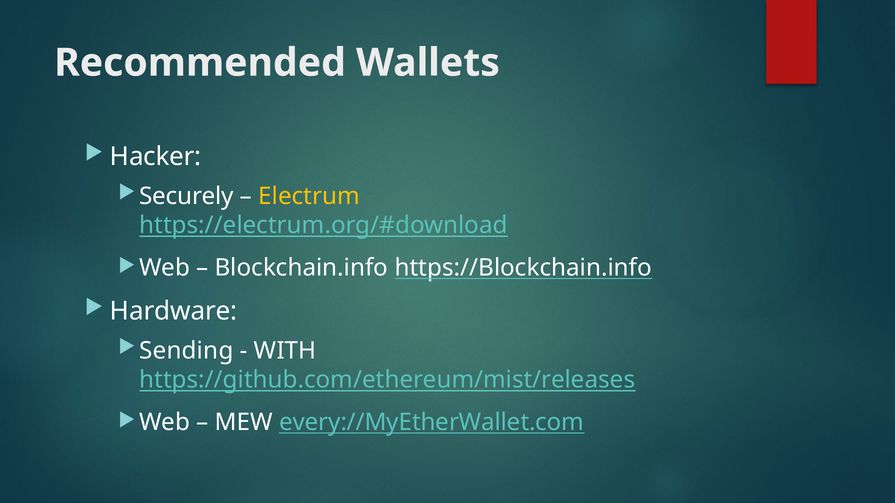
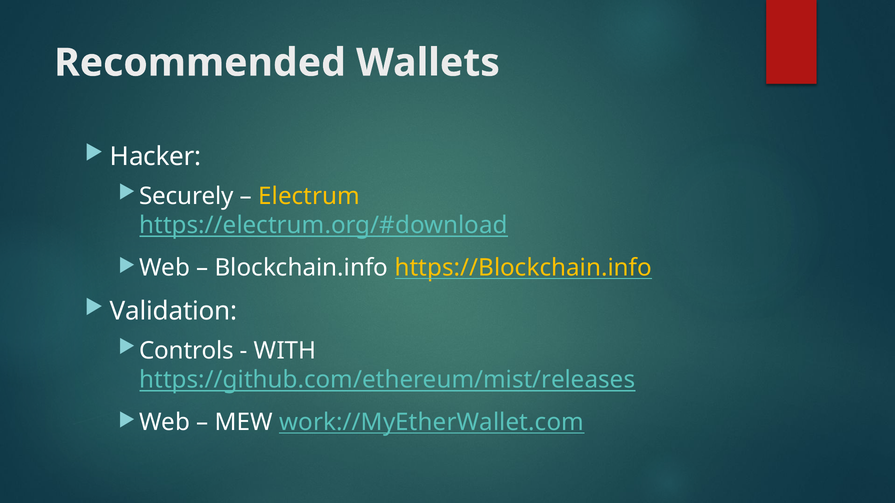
https://Blockchain.info colour: white -> yellow (523, 268)
Hardware: Hardware -> Validation (174, 311)
Sending: Sending -> Controls (187, 351)
every://MyEtherWallet.com: every://MyEtherWallet.com -> work://MyEtherWallet.com (432, 422)
